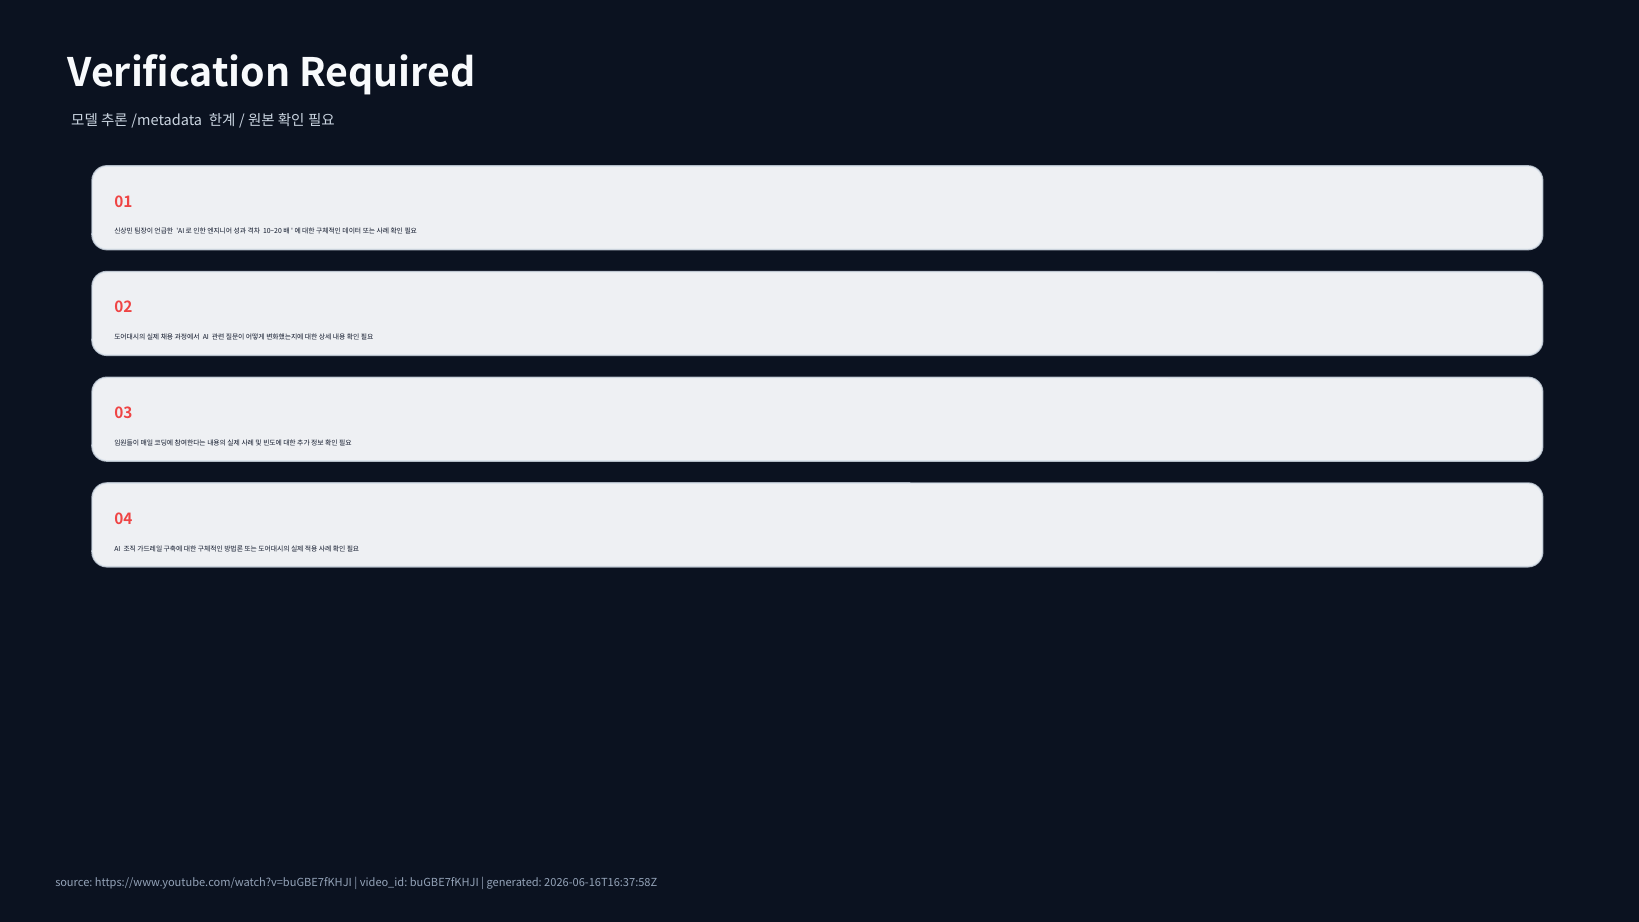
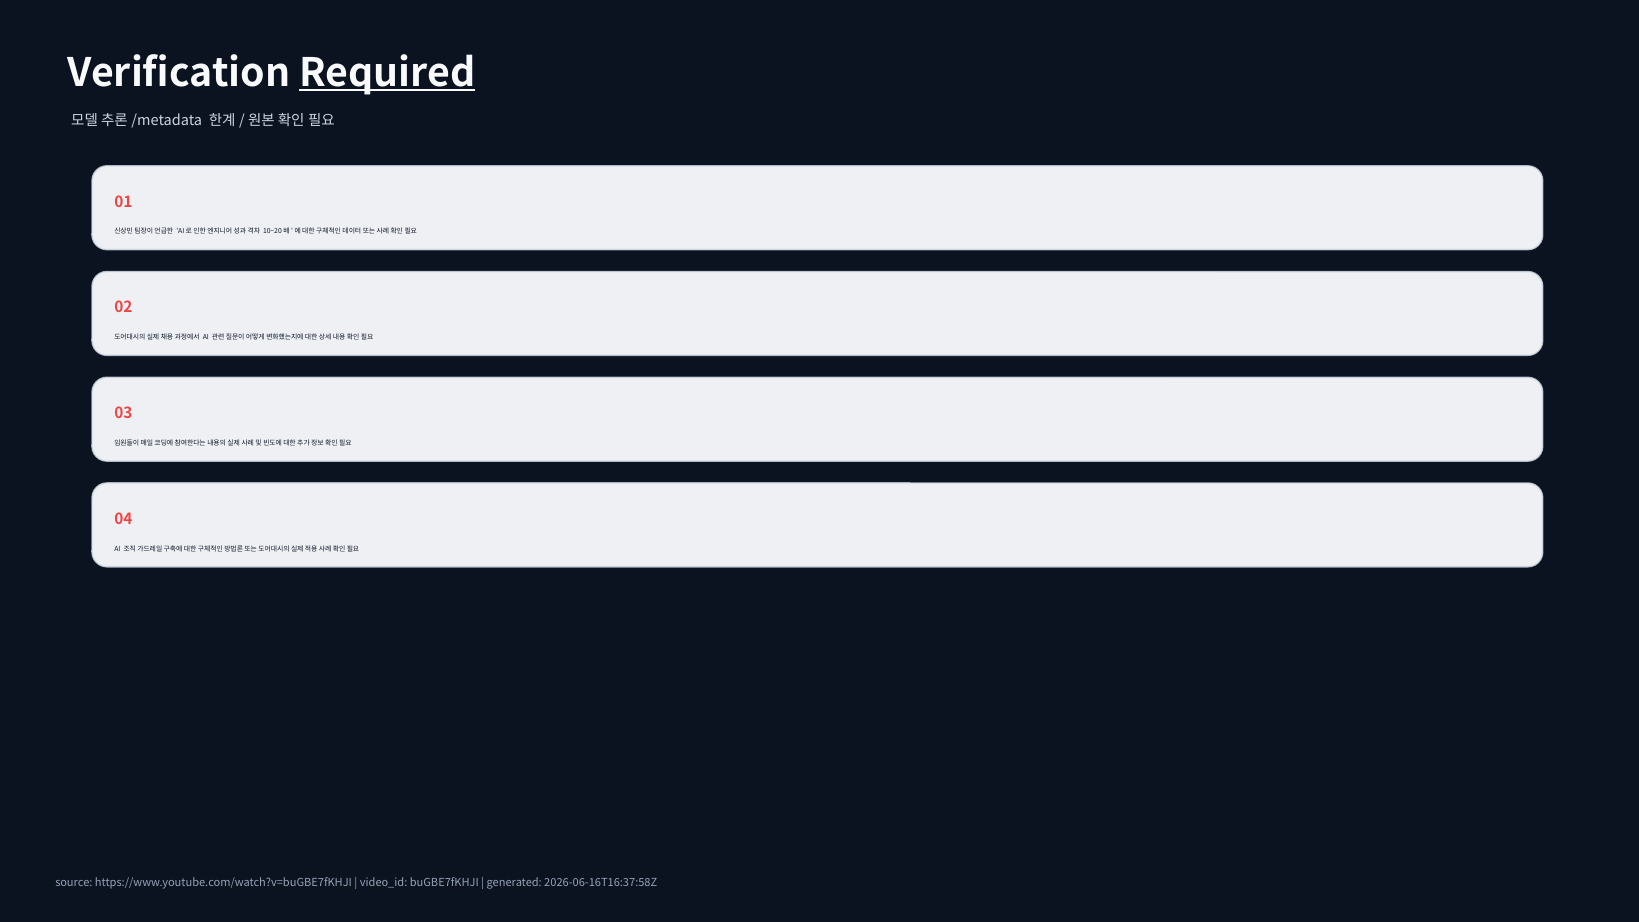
Required underline: none -> present (387, 73)
